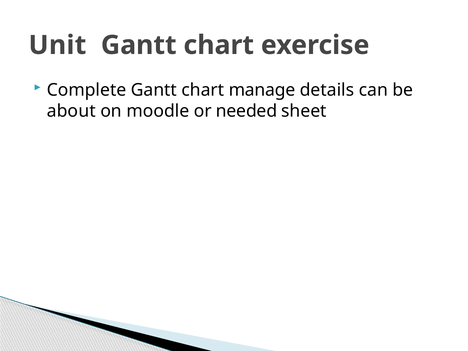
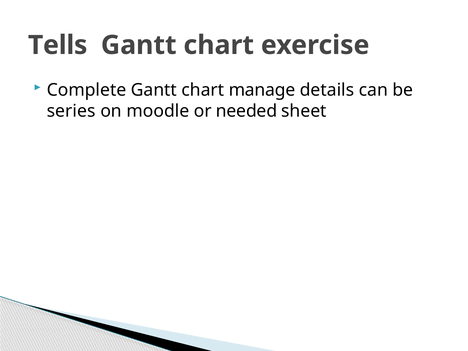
Unit: Unit -> Tells (58, 45)
about: about -> series (71, 111)
